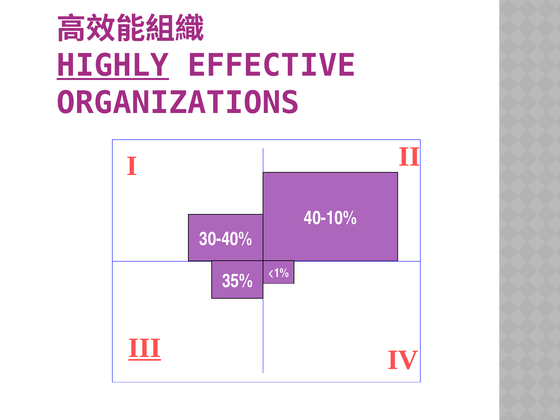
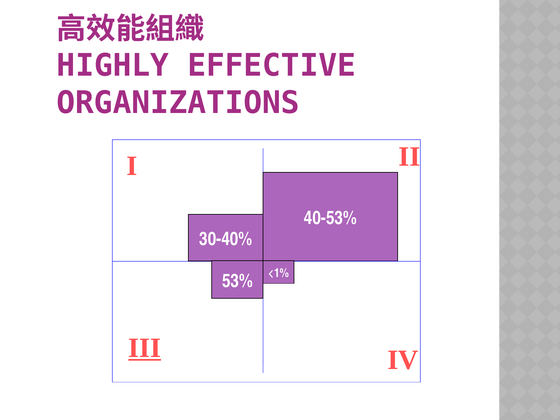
HIGHLY underline: present -> none (113, 66)
40-10%: 40-10% -> 40-53% (330, 218)
35%: 35% -> 53% (237, 281)
